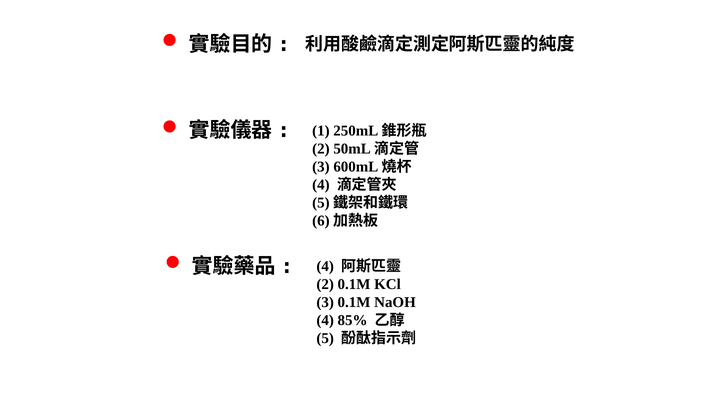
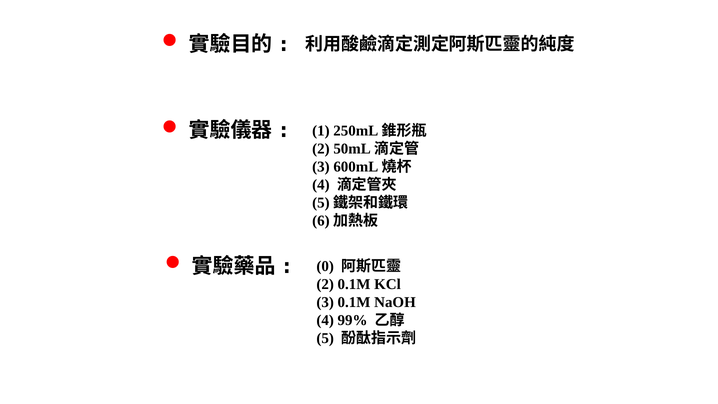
4: 4 -> 0 (325, 266)
85%: 85% -> 99% (353, 320)
